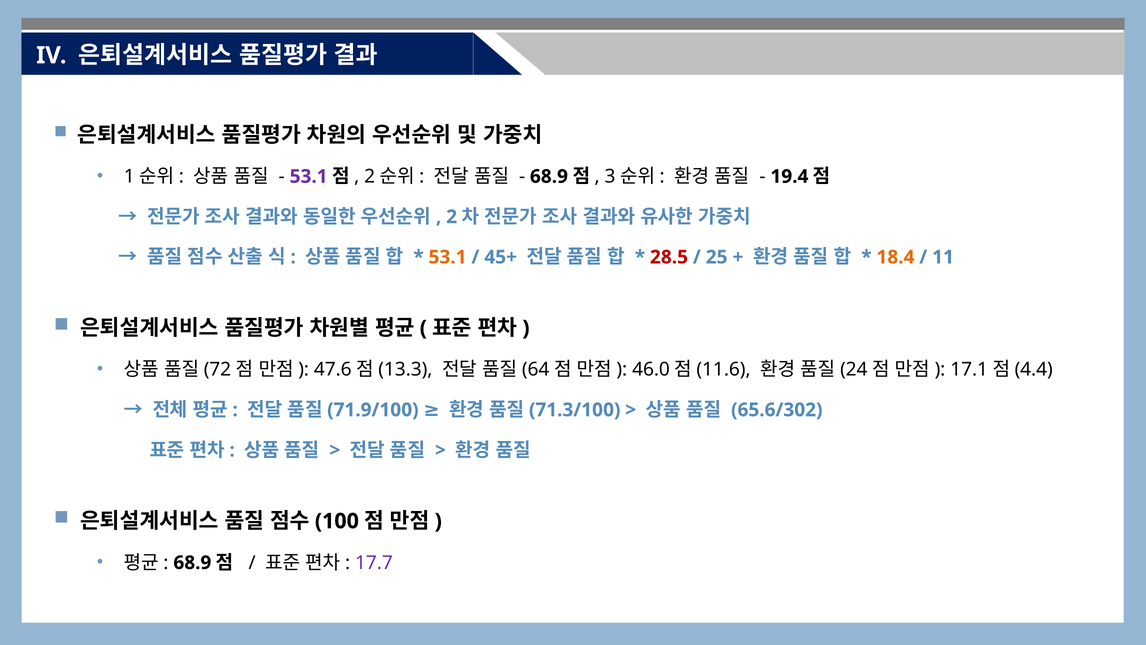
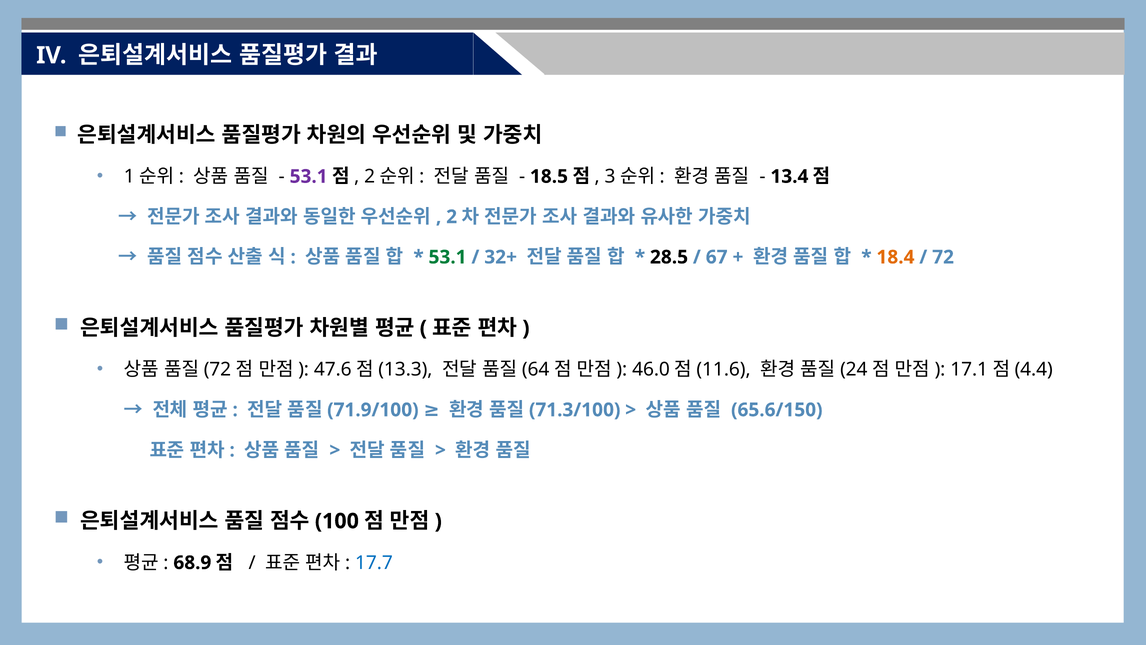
68.9: 68.9 -> 18.5 (549, 176)
19.4: 19.4 -> 13.4 (789, 176)
53.1 colour: orange -> green (448, 257)
45+: 45+ -> 32+ (501, 257)
28.5 colour: red -> black (669, 257)
25: 25 -> 67 (717, 257)
11: 11 -> 72 (943, 257)
65.6/302: 65.6/302 -> 65.6/150 (777, 410)
17.7 colour: purple -> blue (374, 562)
